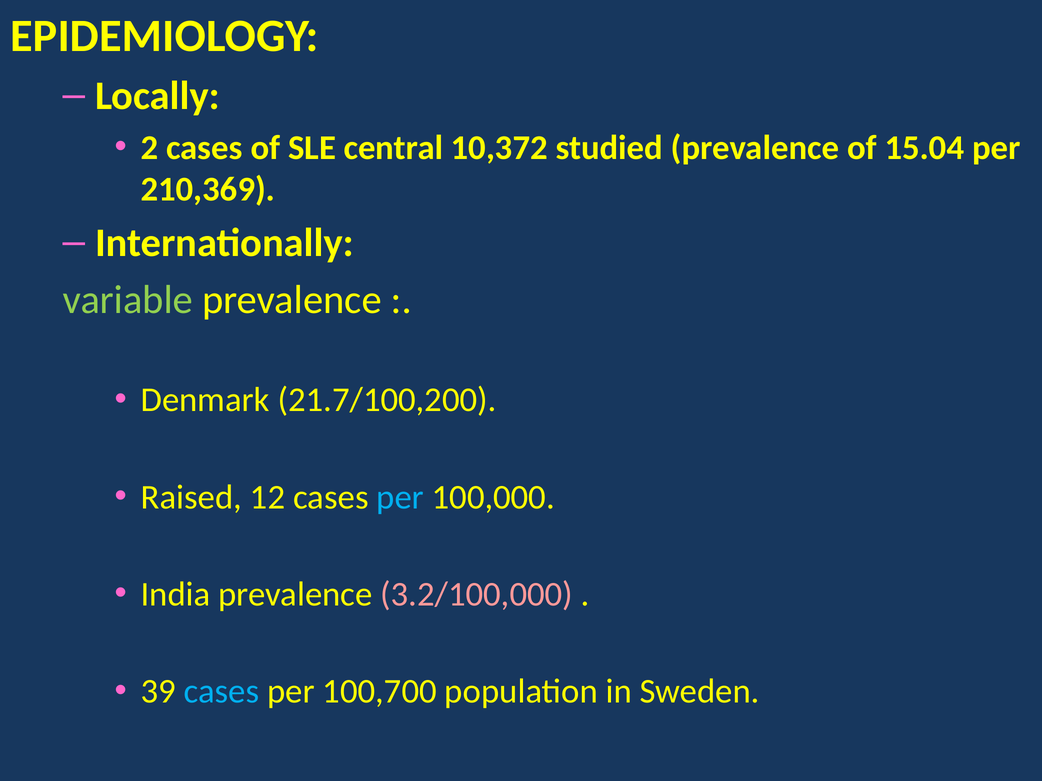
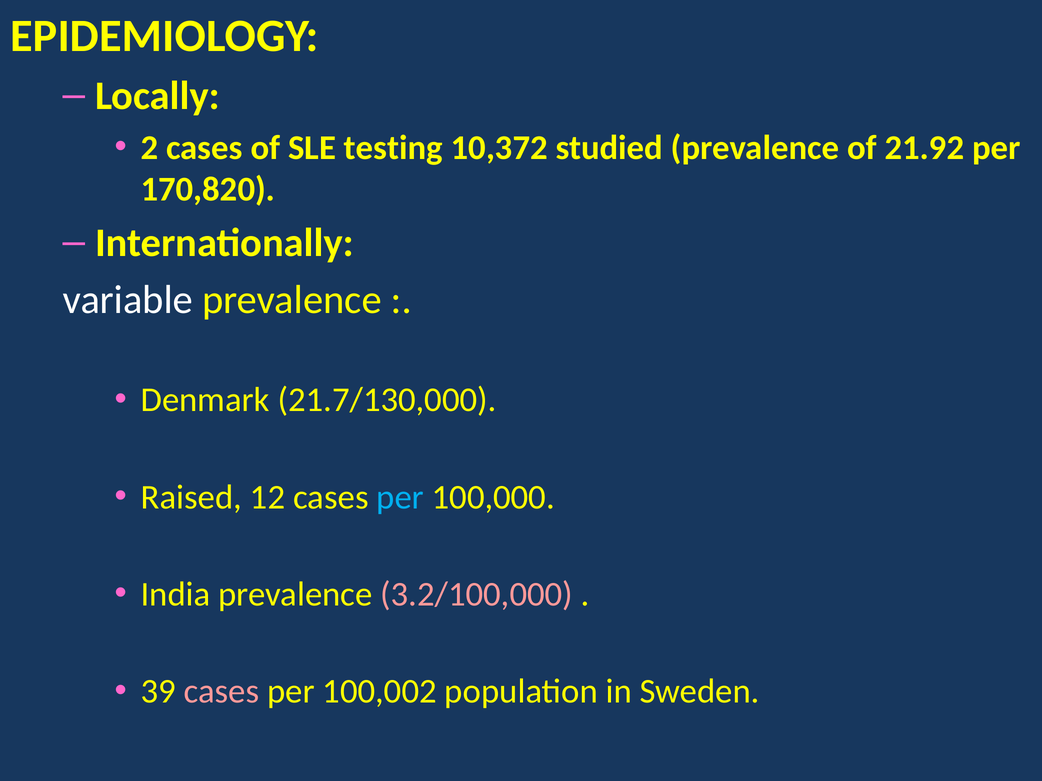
central: central -> testing (393, 148)
15.04: 15.04 -> 21.92 (924, 148)
210,369: 210,369 -> 170,820 (208, 189)
variable colour: light green -> white (128, 300)
21.7/100,200: 21.7/100,200 -> 21.7/130,000 (387, 400)
cases colour: light blue -> pink (221, 692)
100,700: 100,700 -> 100,002 (380, 692)
